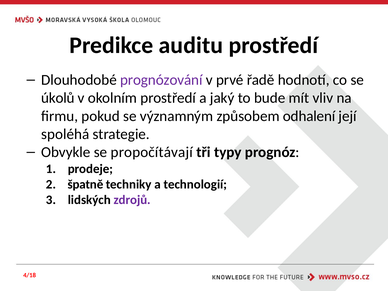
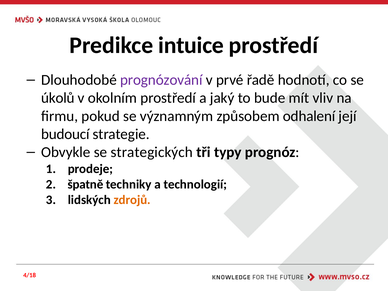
auditu: auditu -> intuice (191, 45)
spoléhá: spoléhá -> budoucí (65, 134)
propočítávají: propočítávají -> strategických (152, 152)
zdrojů colour: purple -> orange (132, 200)
